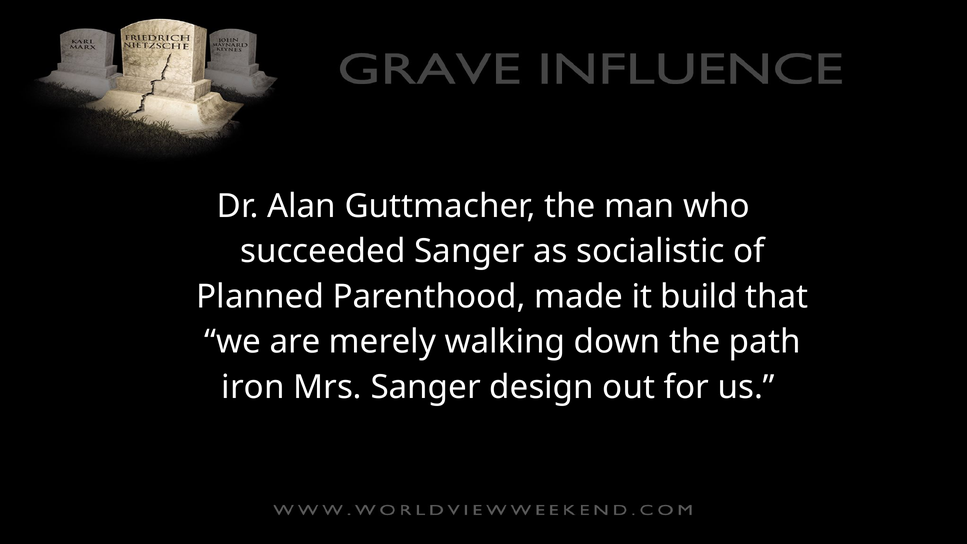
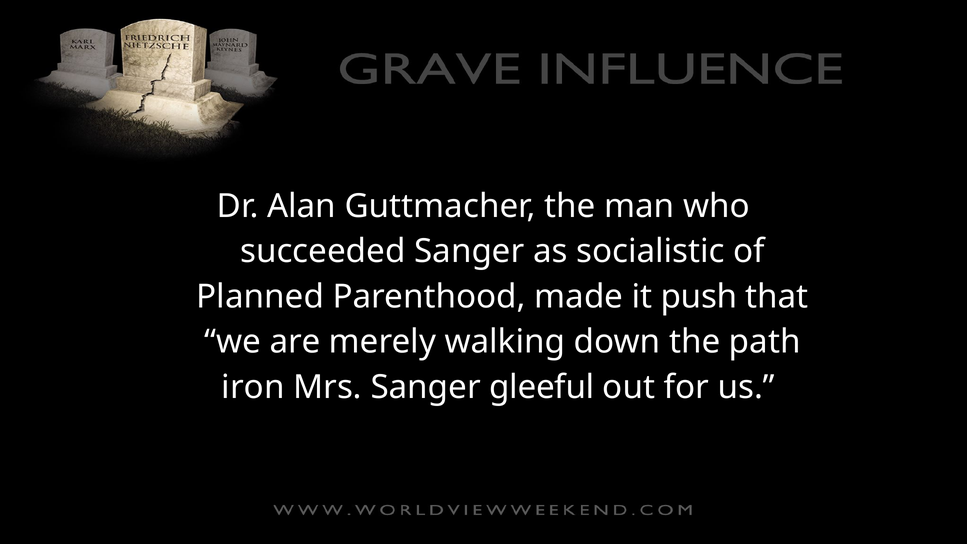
build: build -> push (699, 297)
design: design -> gleeful (542, 387)
